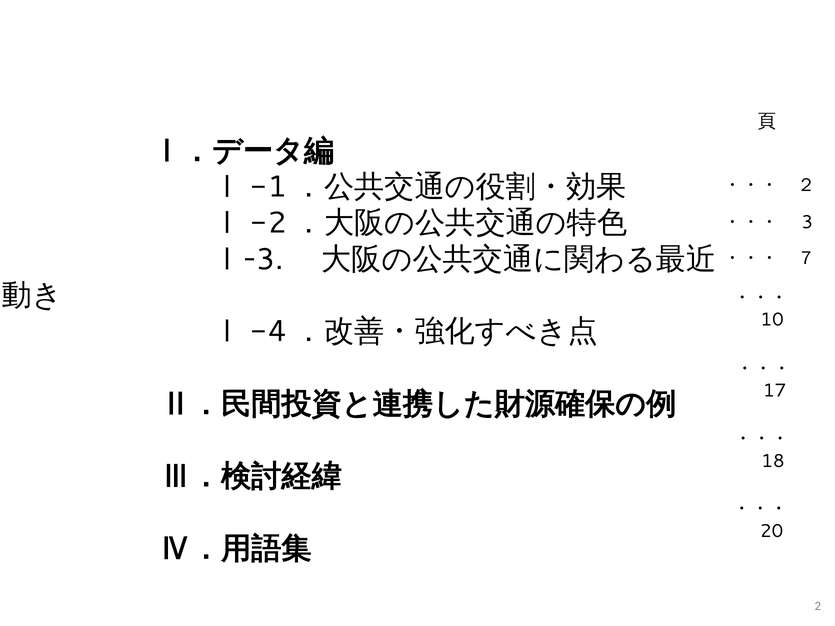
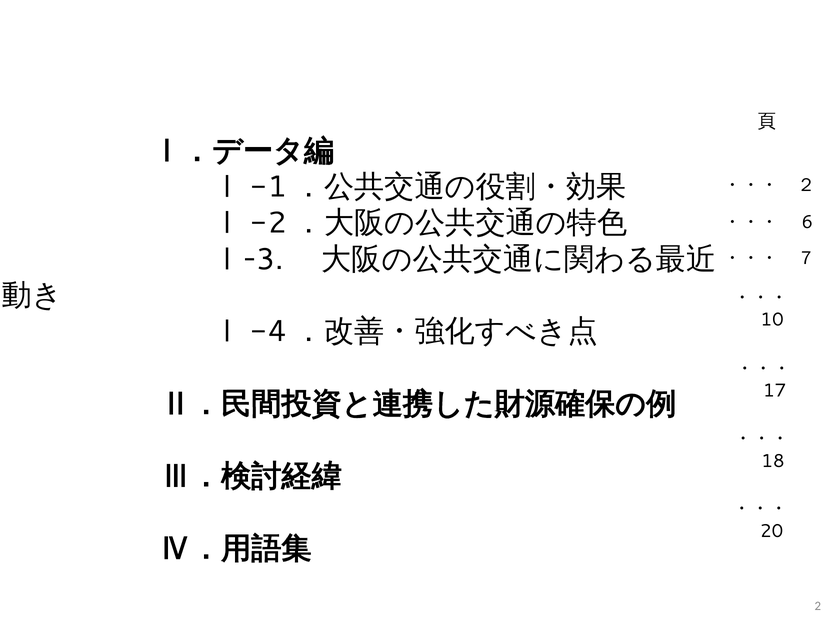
3: 3 -> 6 (807, 222)
